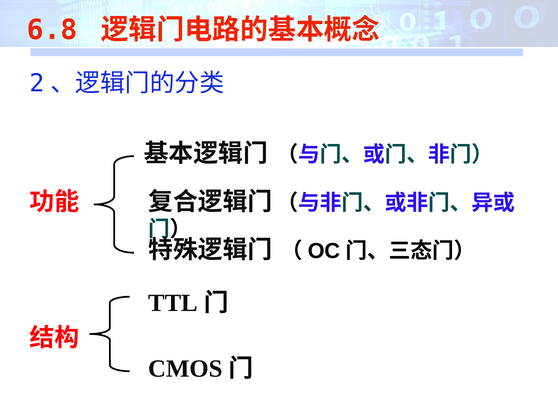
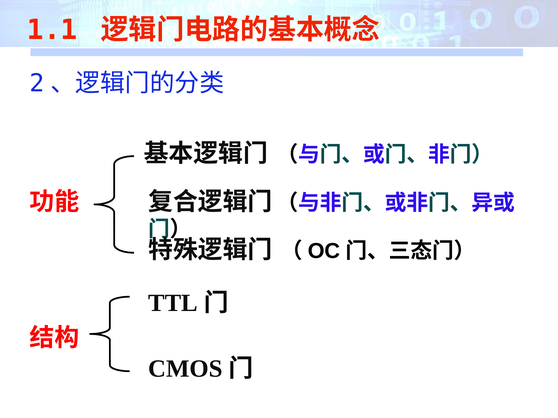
6.8: 6.8 -> 1.1 (52, 30)
